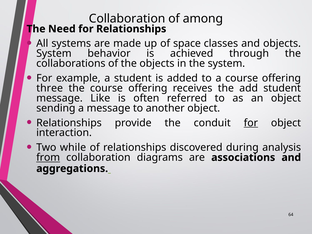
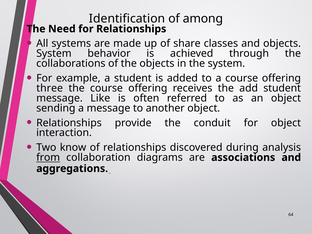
Collaboration: Collaboration -> Identification (127, 19)
space: space -> share (187, 44)
for underline: present -> none (251, 123)
while: while -> know (73, 147)
